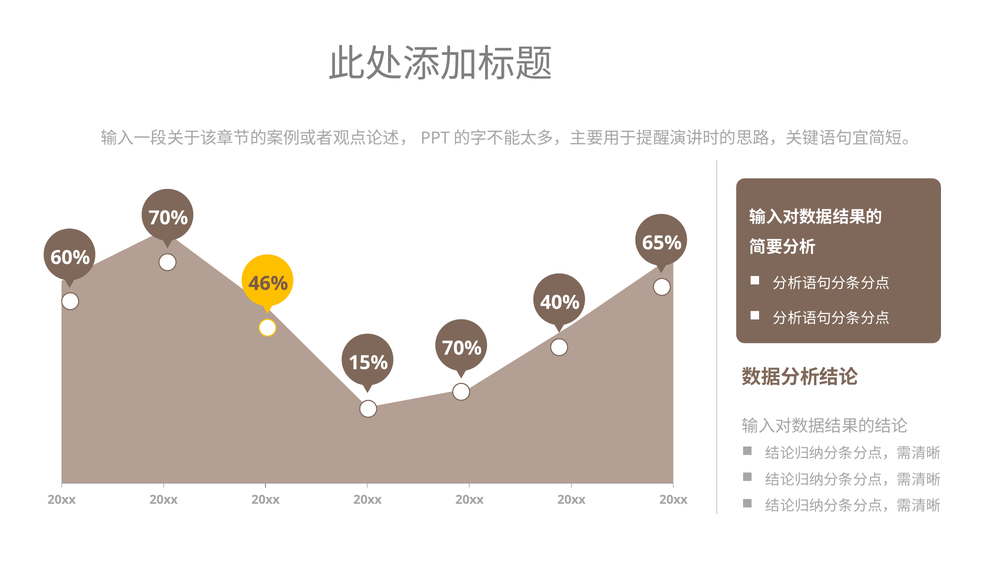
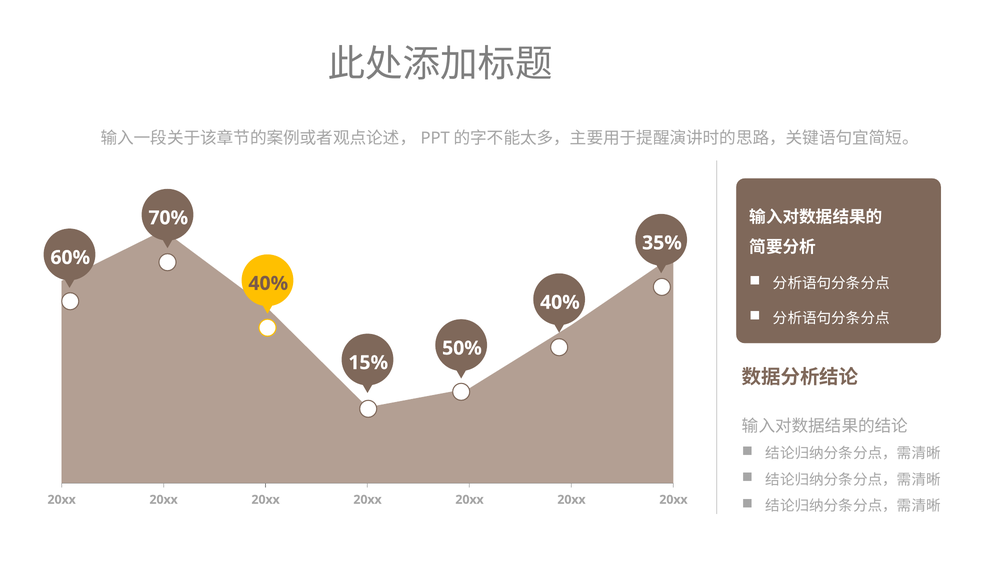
65%: 65% -> 35% (662, 243)
46%: 46% -> 40% (268, 284)
70%: 70% -> 50% (462, 349)
